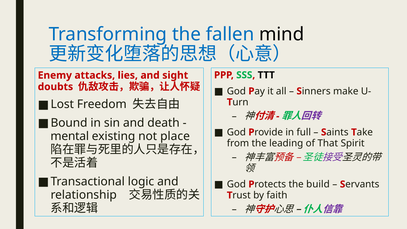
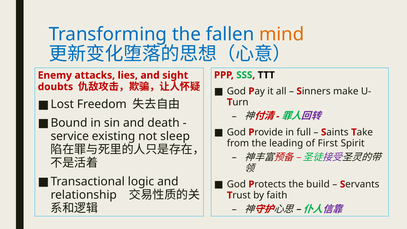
mind colour: black -> orange (282, 34)
mental: mental -> service (70, 136)
place: place -> sleep (175, 136)
That: That -> First (328, 143)
